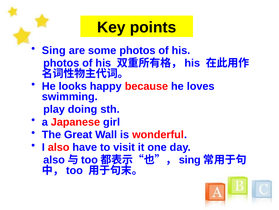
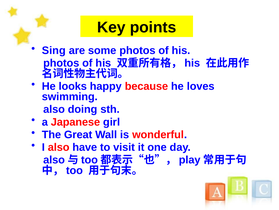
play: play -> also (54, 109)
sing: sing -> play (190, 159)
